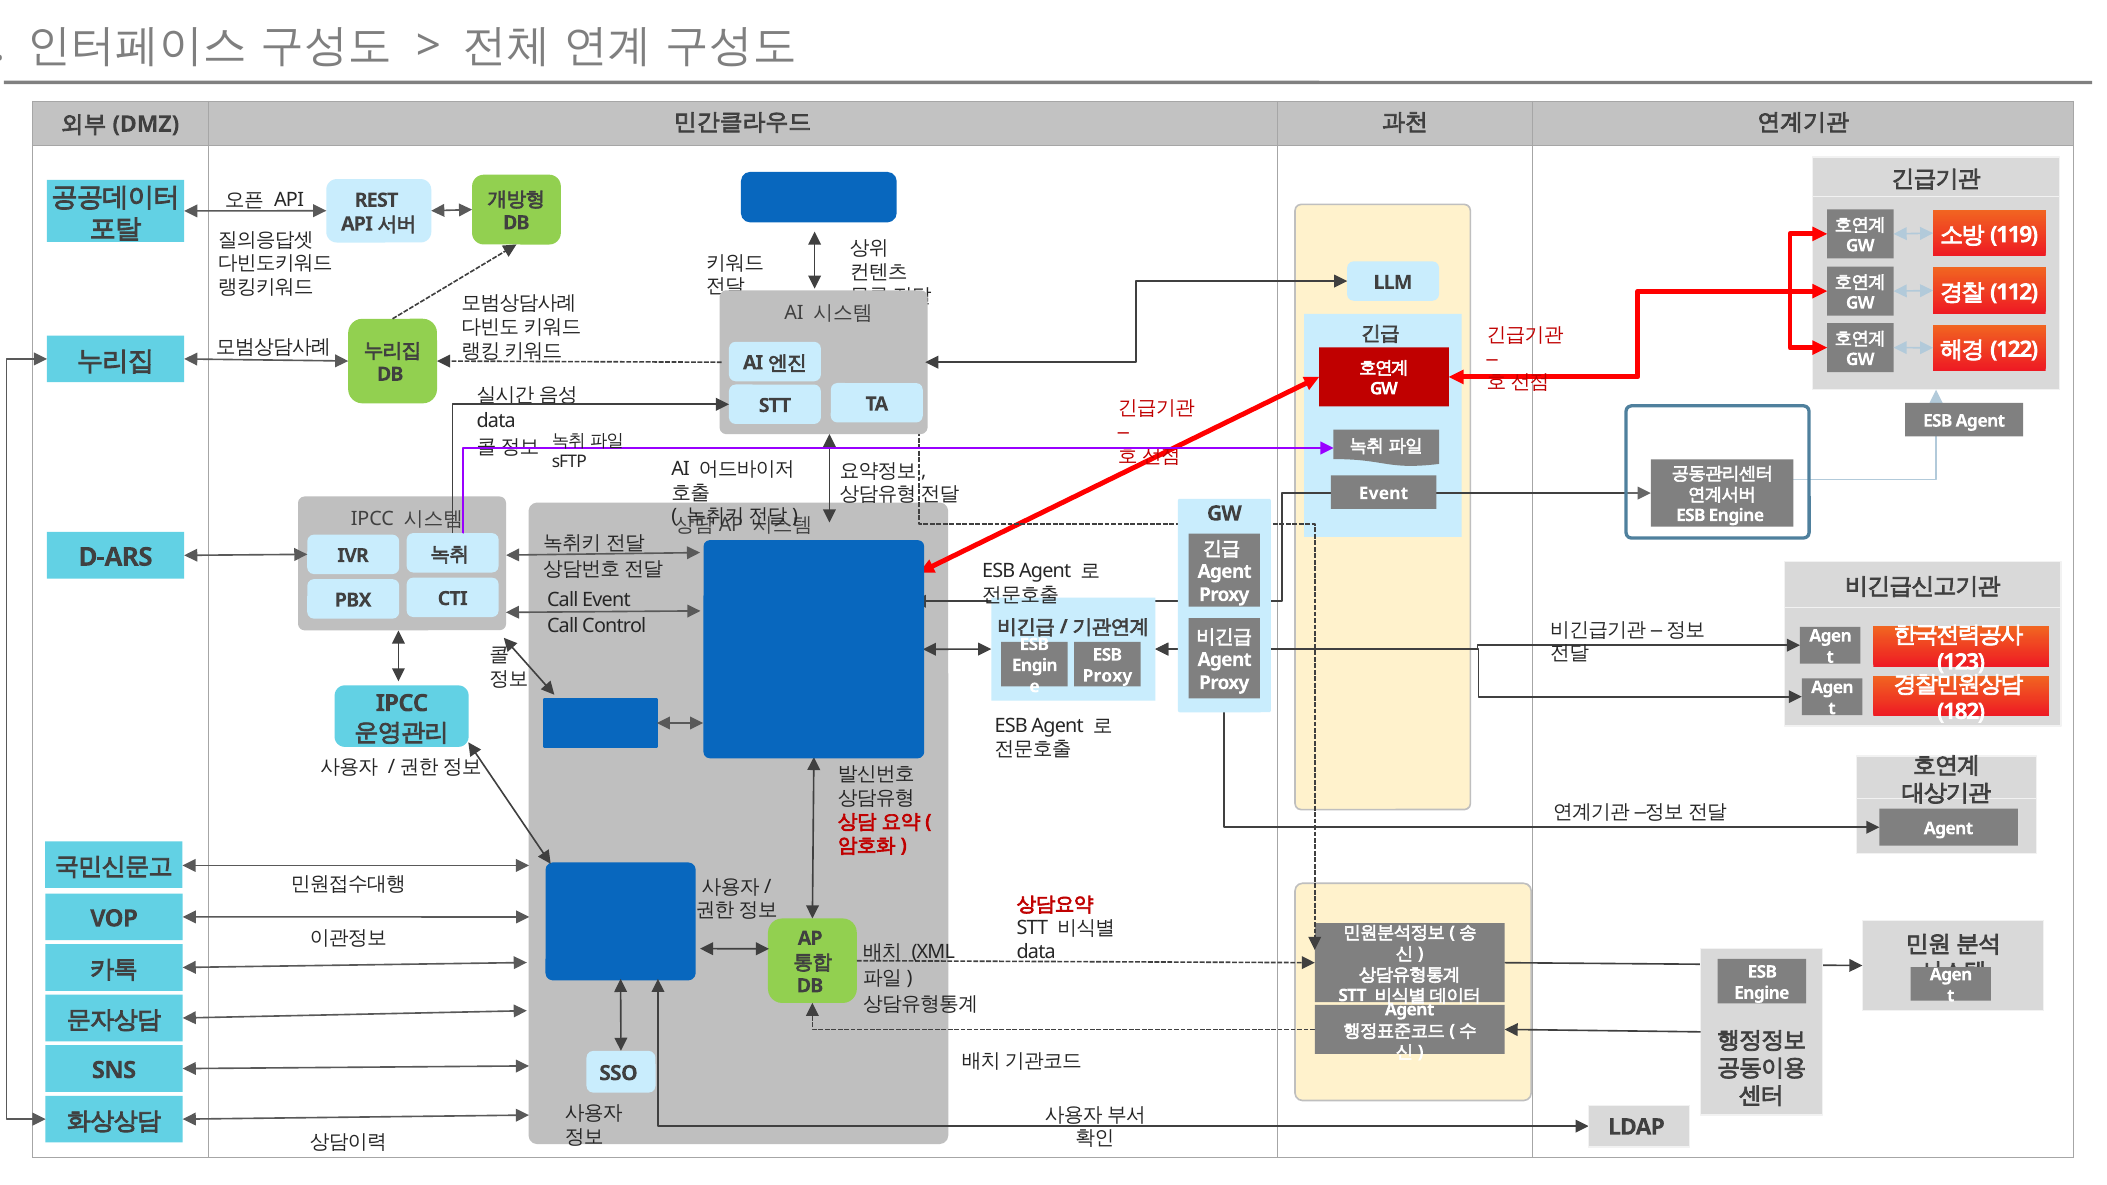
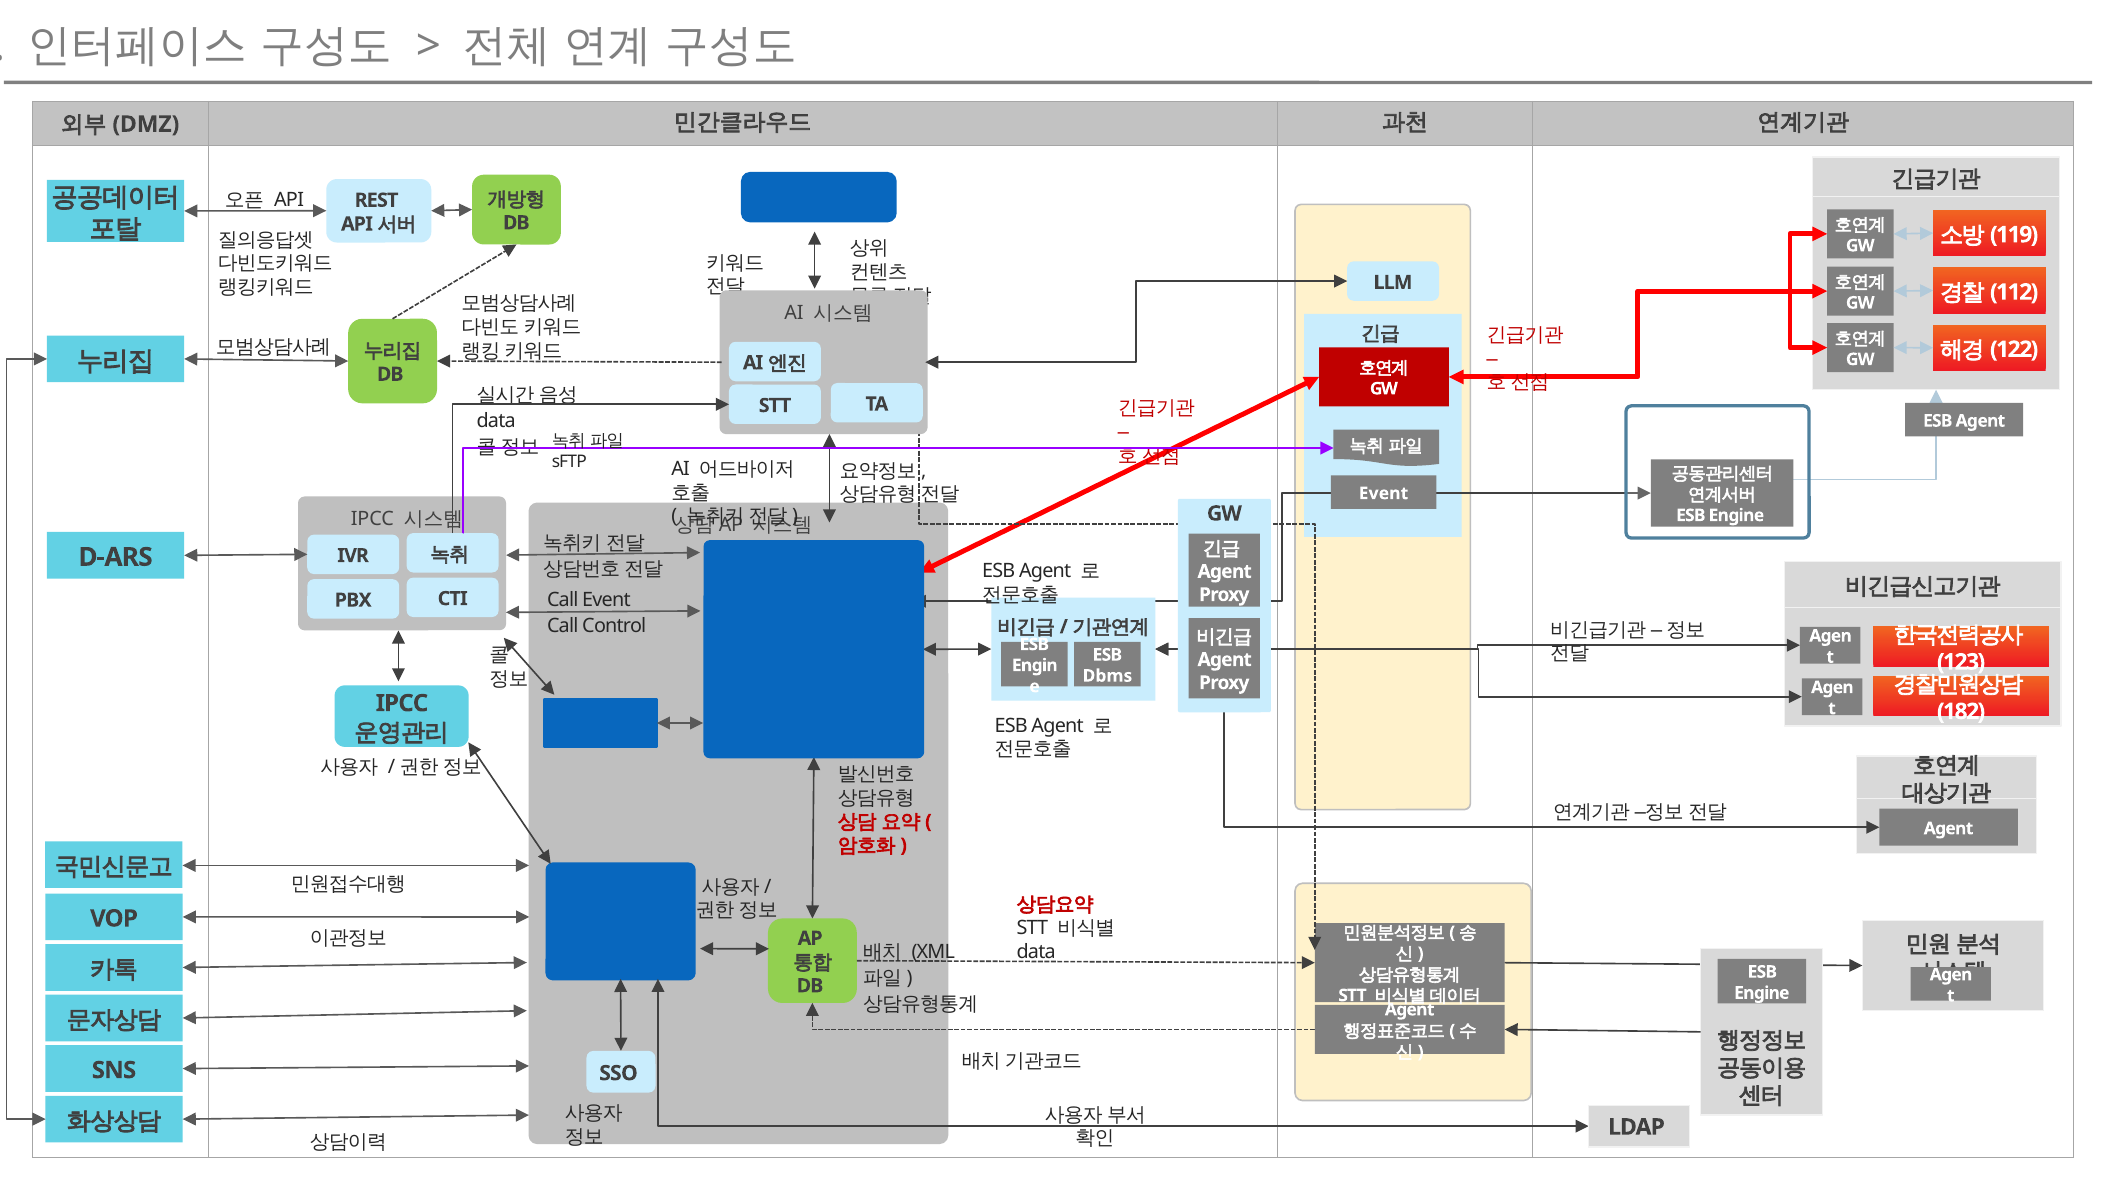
Proxy: Proxy -> Dbms (1107, 676)
